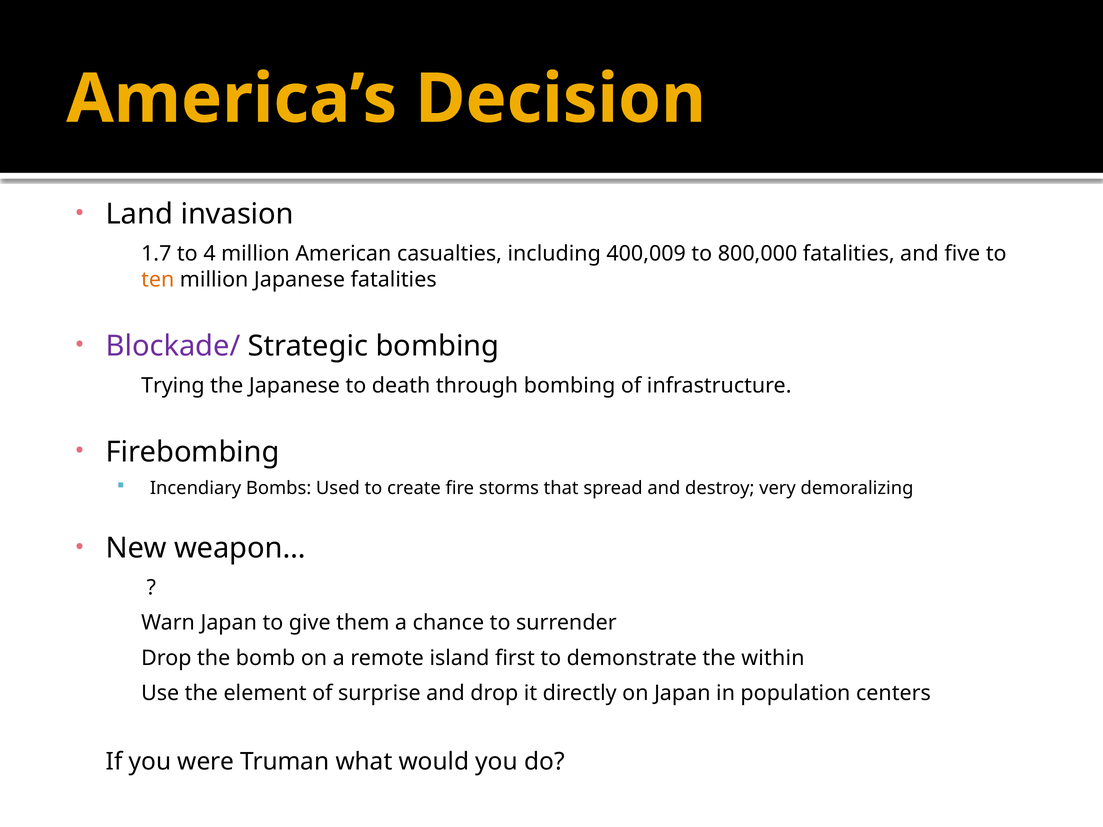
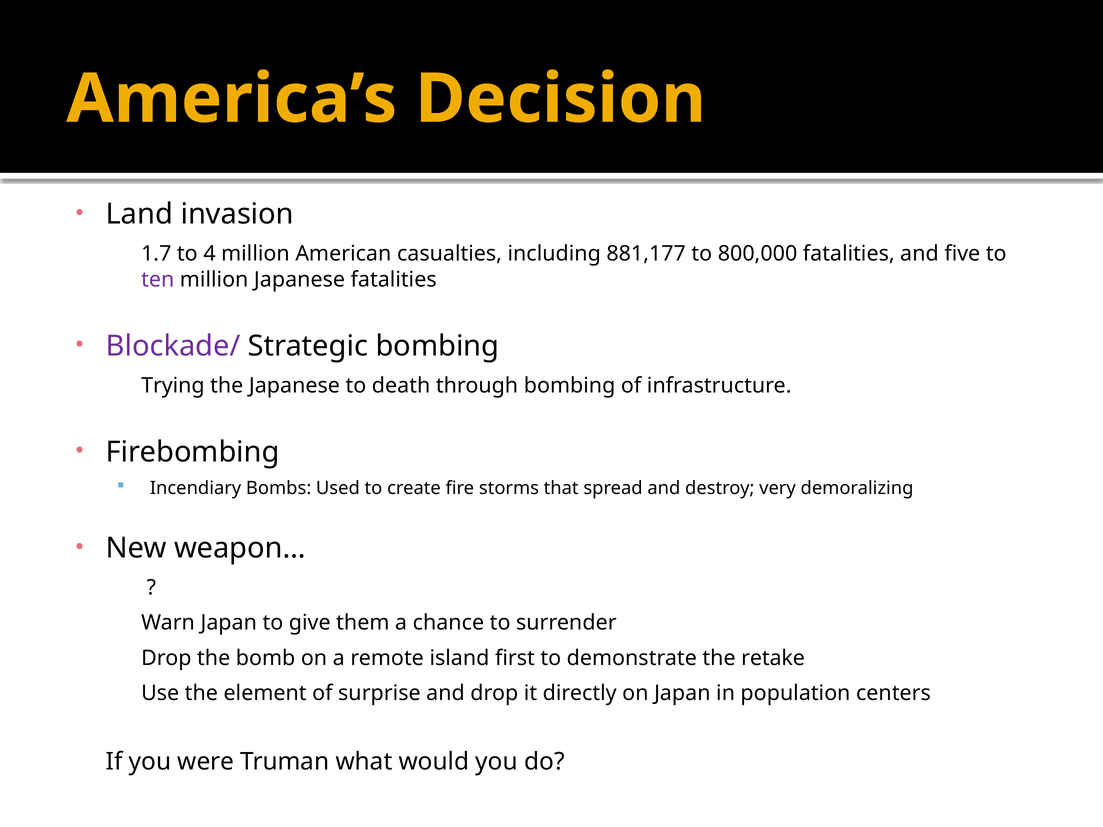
400,009: 400,009 -> 881,177 (646, 254)
ten colour: orange -> purple (158, 280)
within: within -> retake (773, 658)
